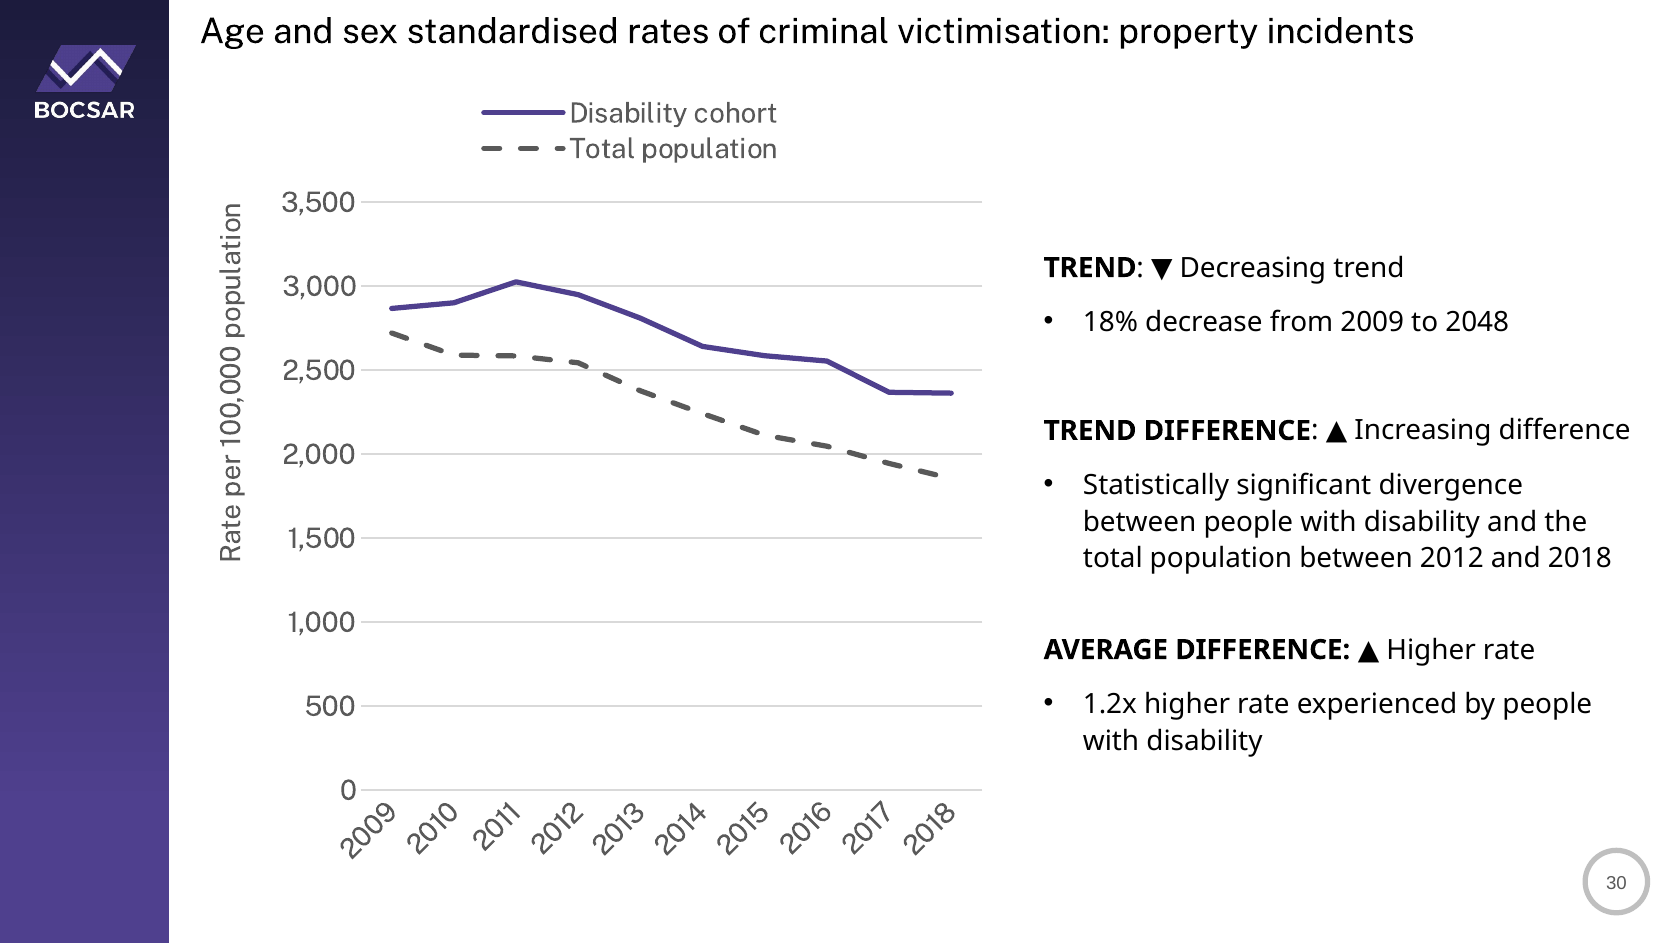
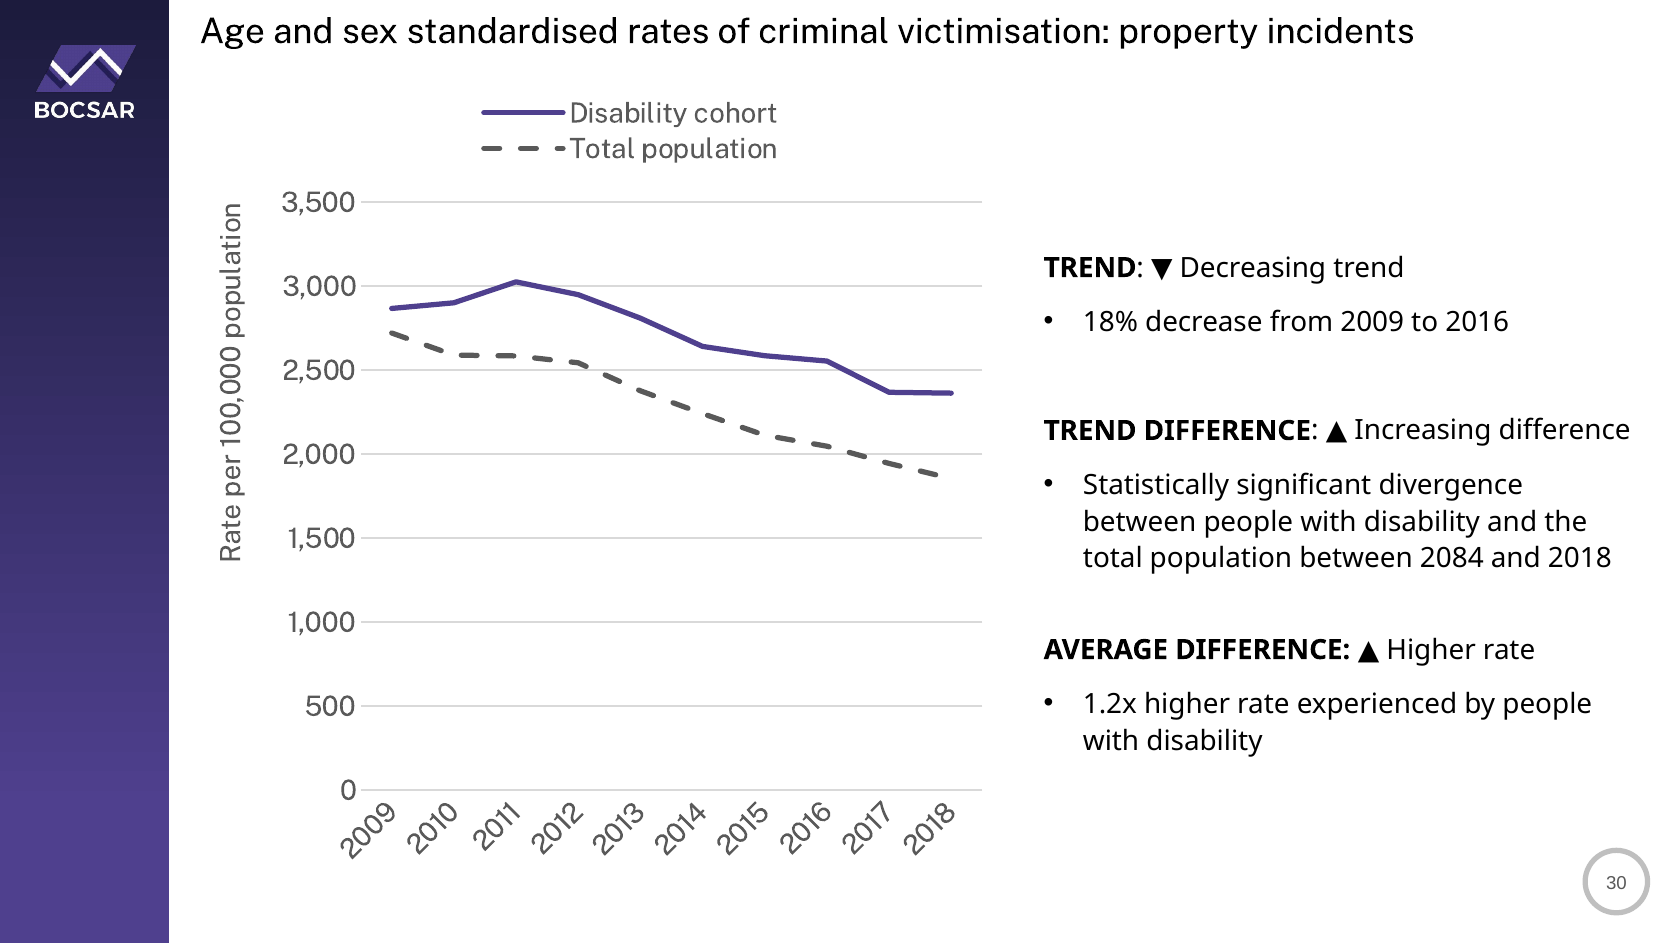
2048: 2048 -> 2016 (1477, 322)
2012: 2012 -> 2084 (1452, 559)
